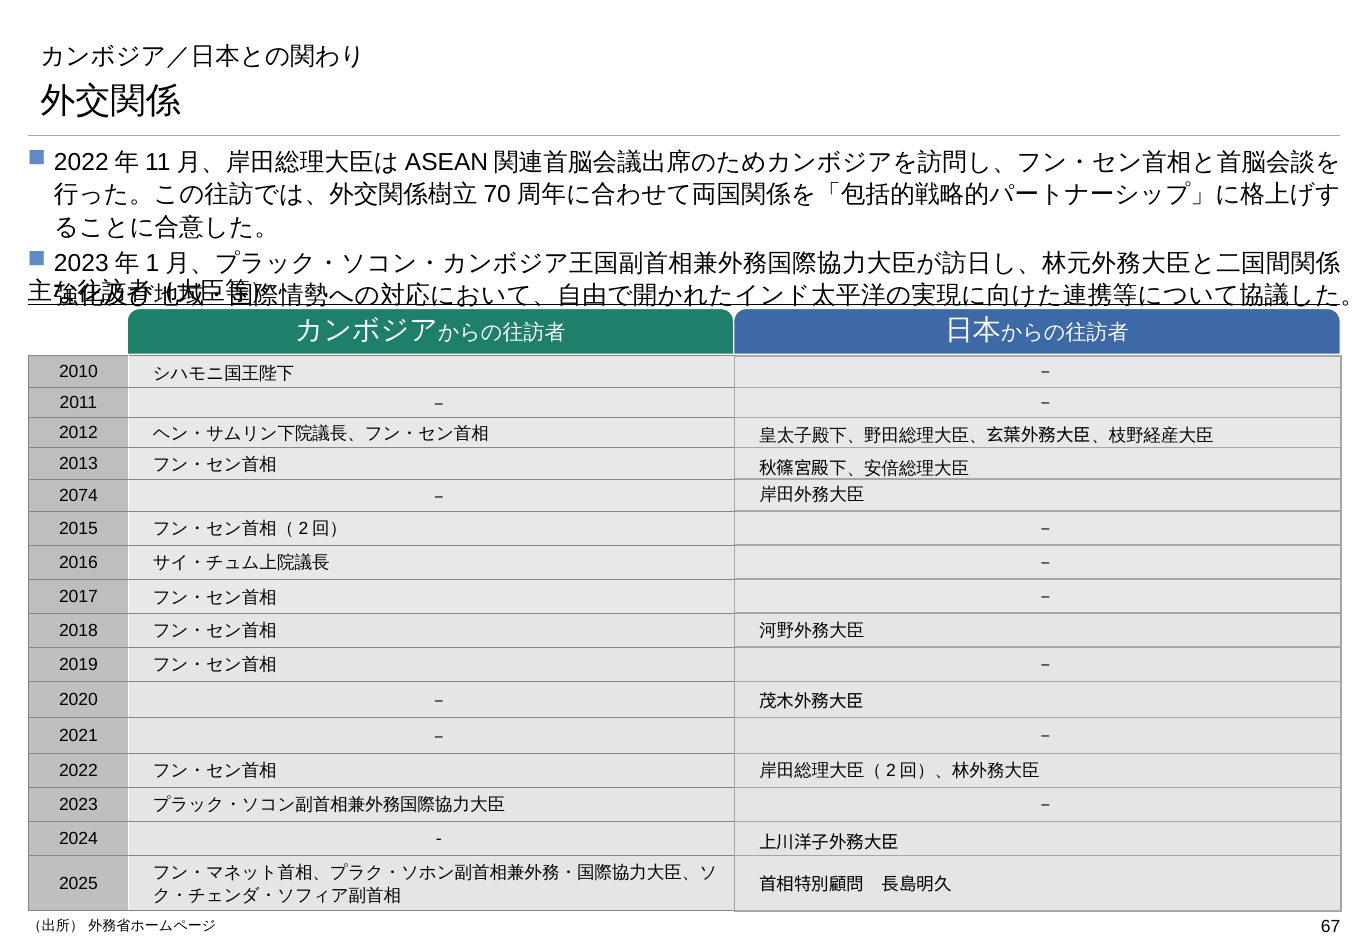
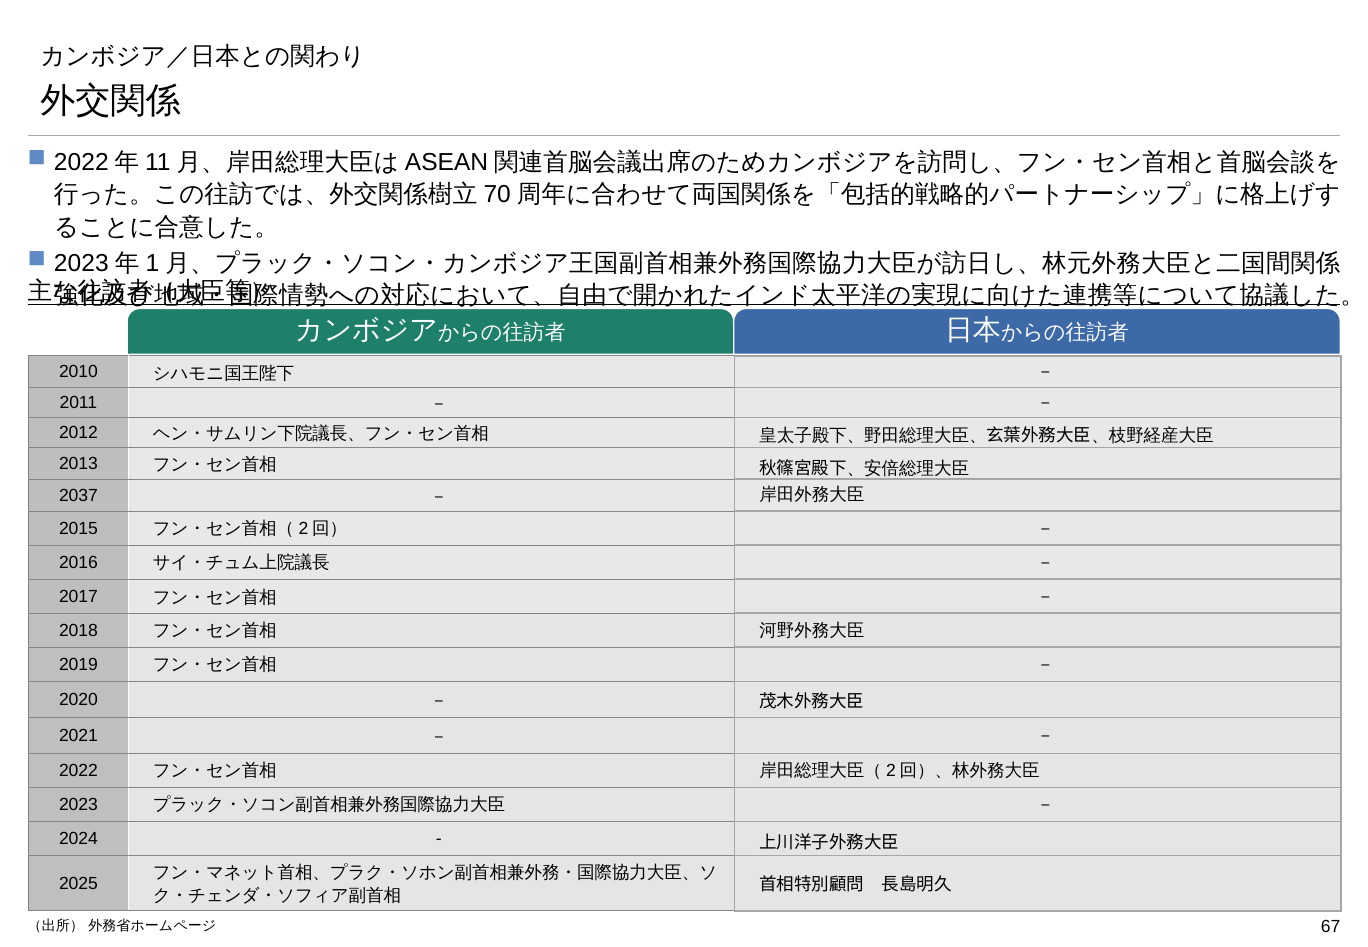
2074: 2074 -> 2037 (78, 495)
